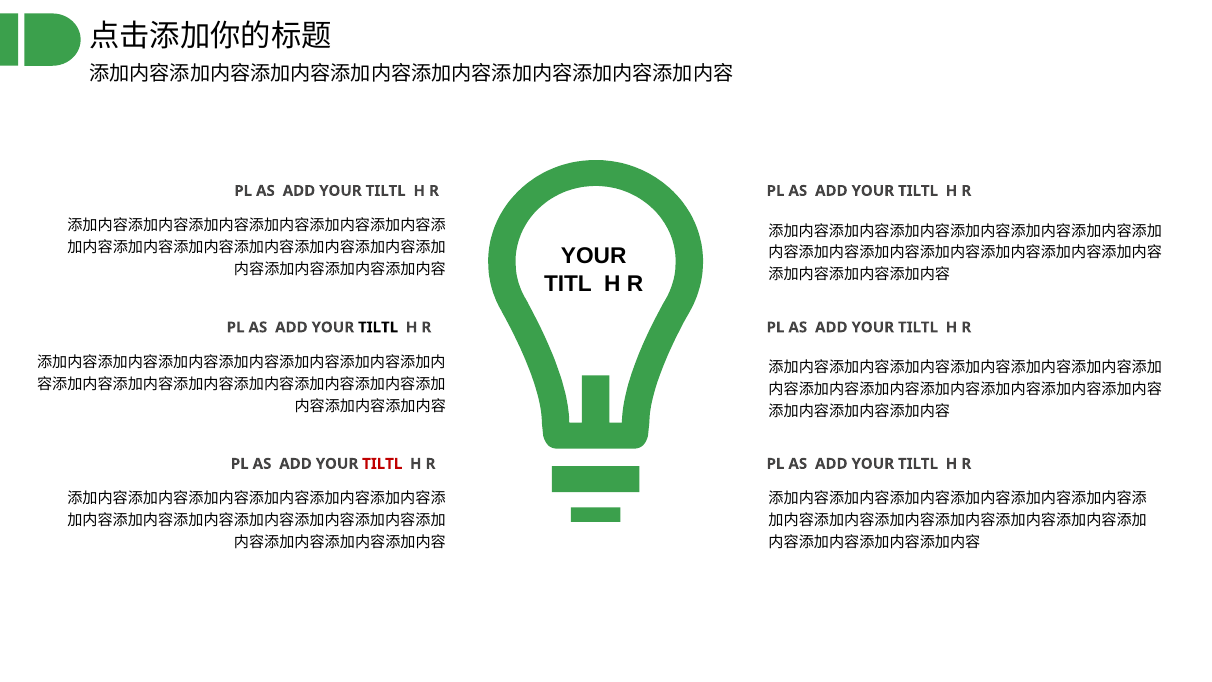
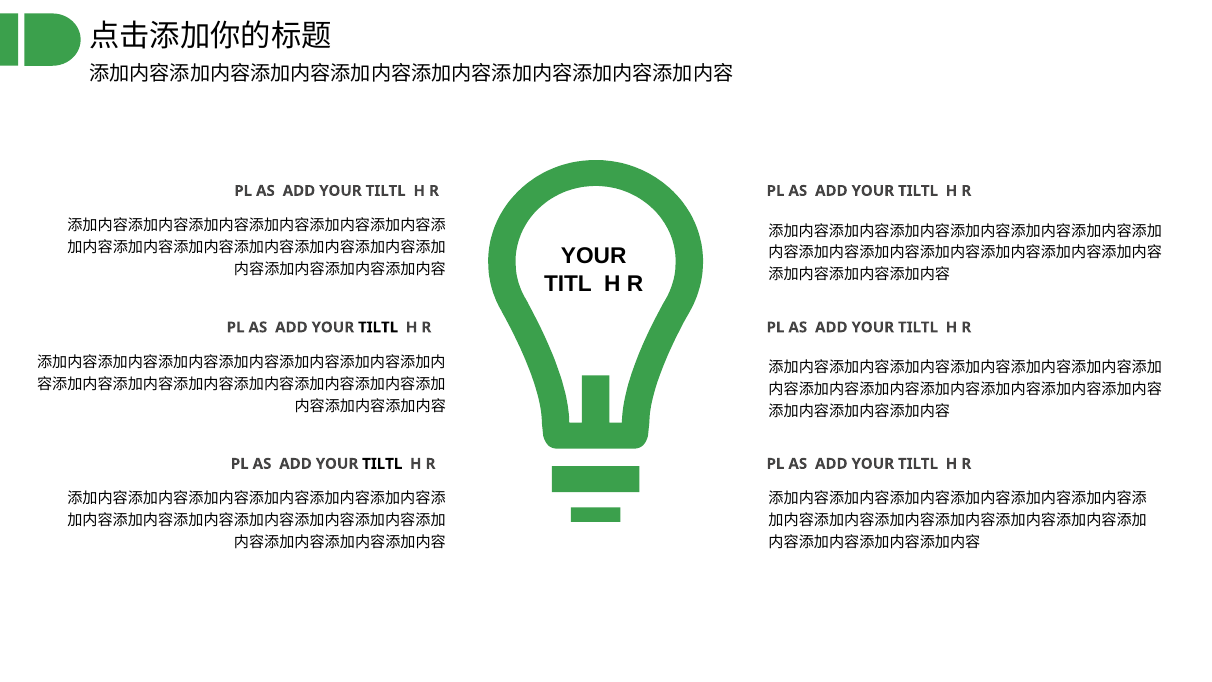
TILTL colour: red -> black (382, 464)
